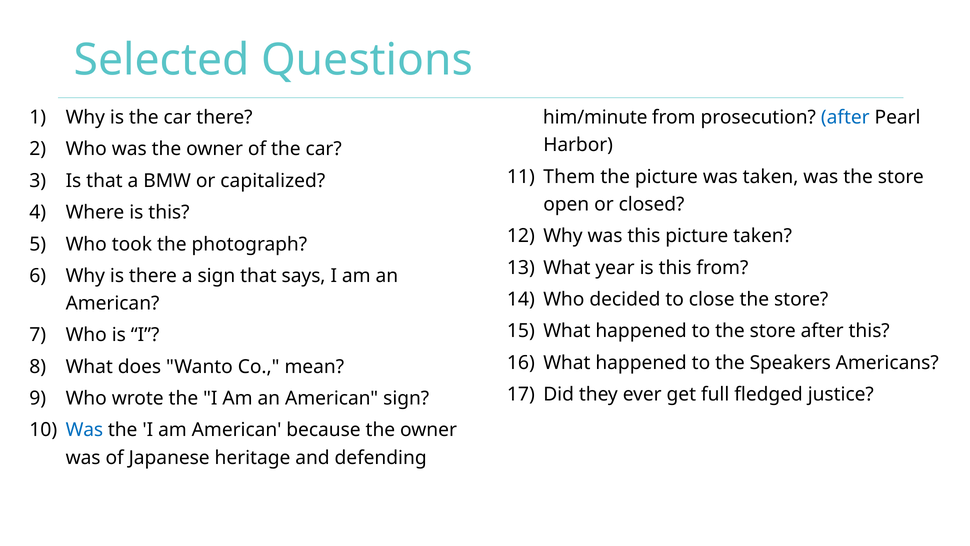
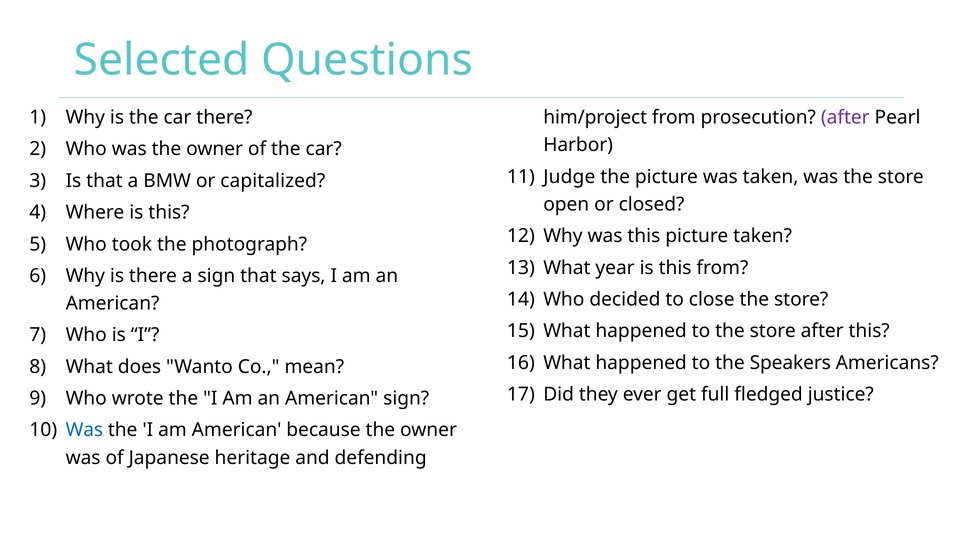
him/minute: him/minute -> him/project (595, 117)
after colour: blue -> purple (845, 117)
Them: Them -> Judge (569, 177)
